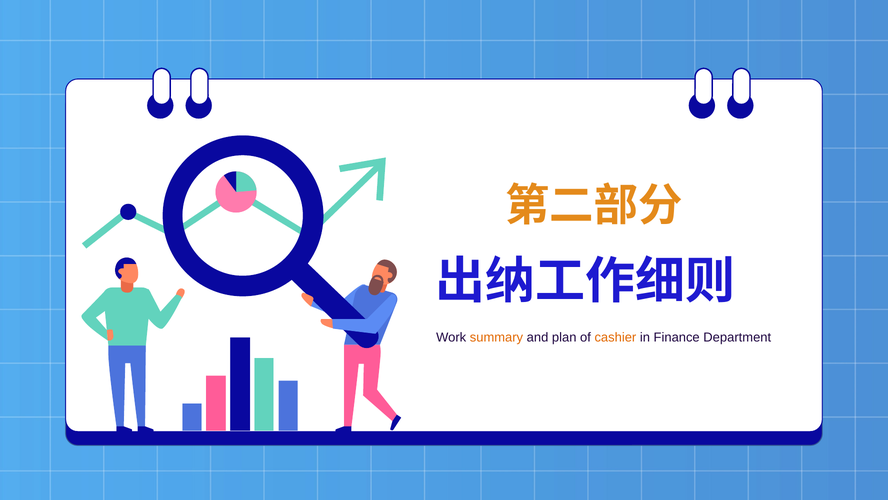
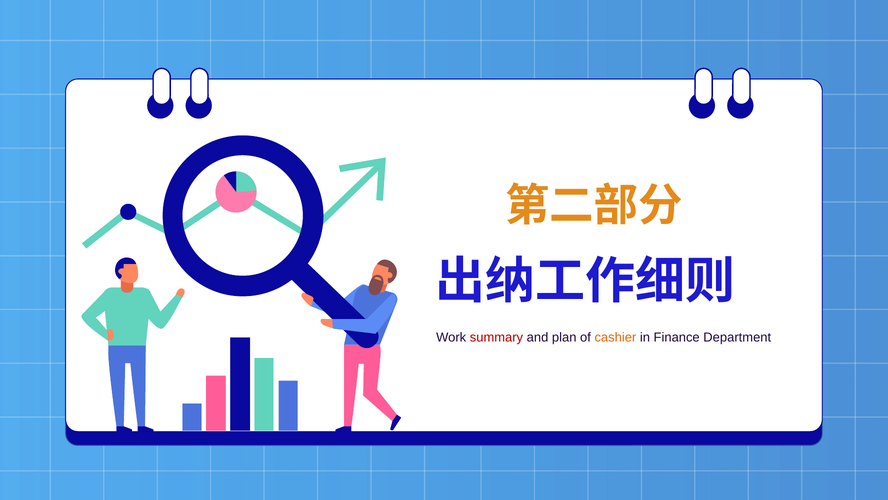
summary colour: orange -> red (496, 337)
